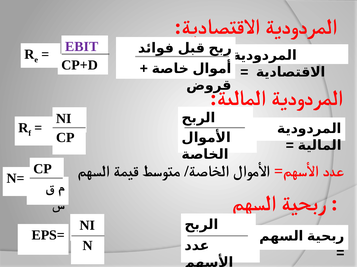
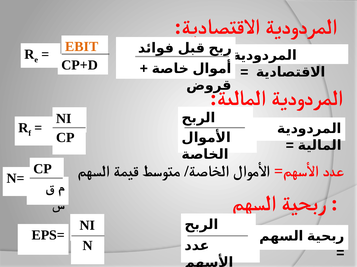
EBIT colour: purple -> orange (82, 47)
